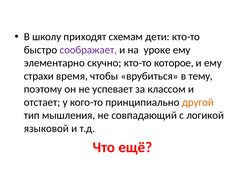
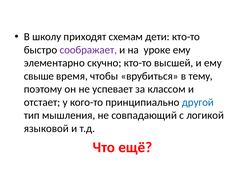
которое: которое -> высшей (174, 63)
страхи: страхи -> свыше (39, 76)
другой colour: orange -> blue (198, 102)
